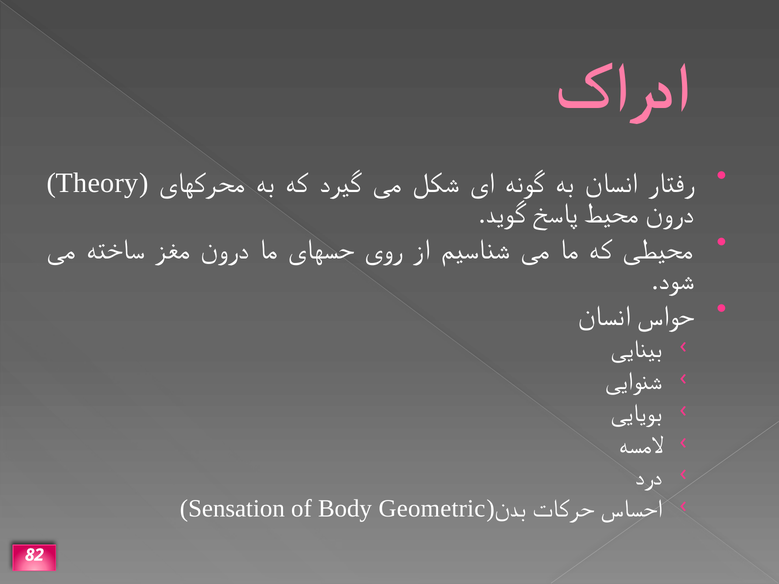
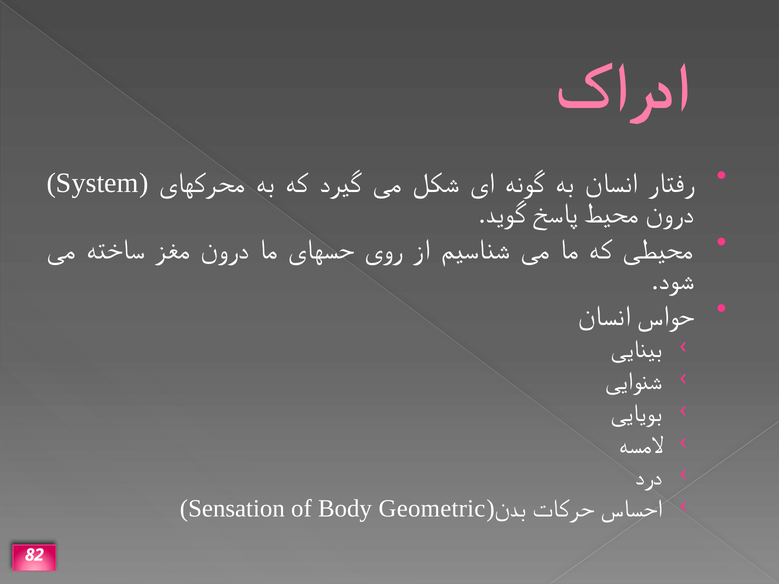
Theory: Theory -> System (97, 183)
